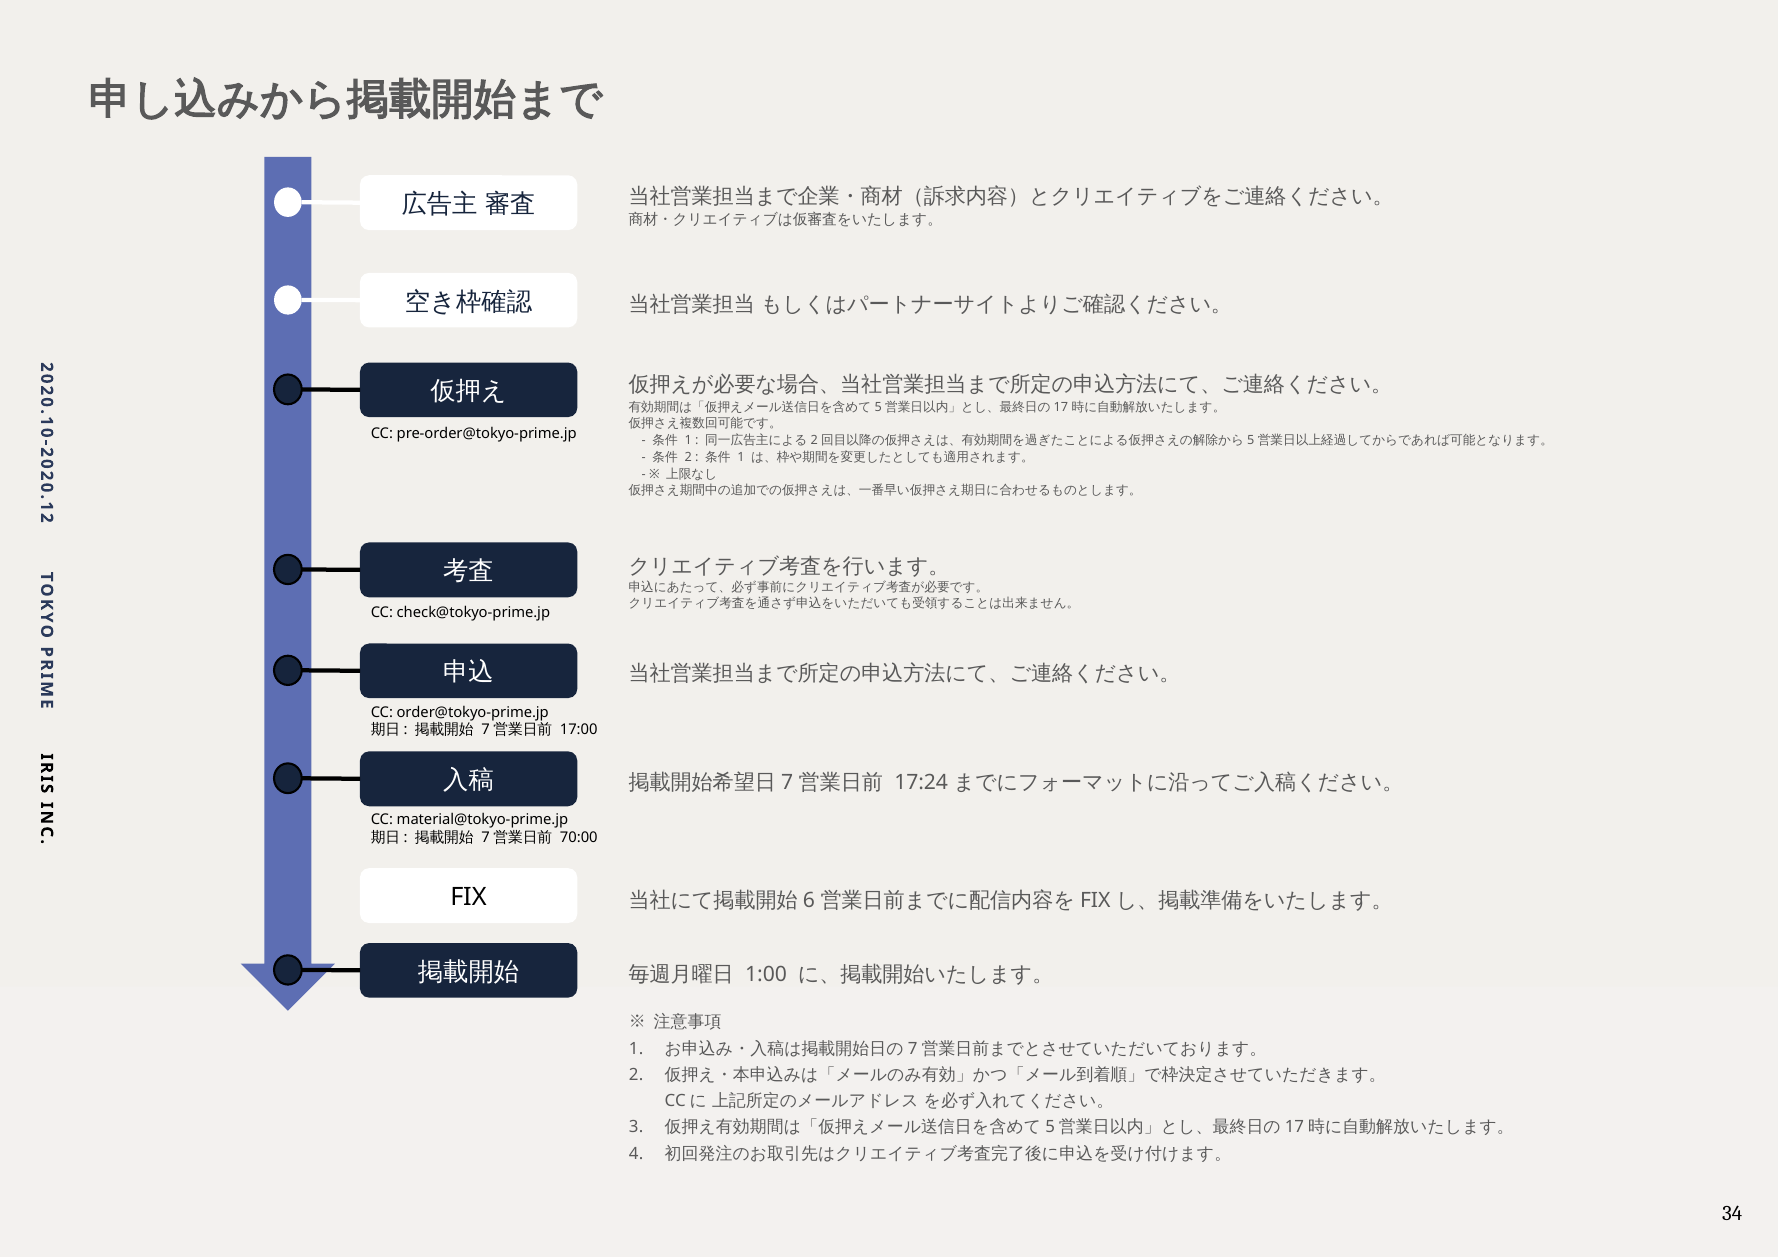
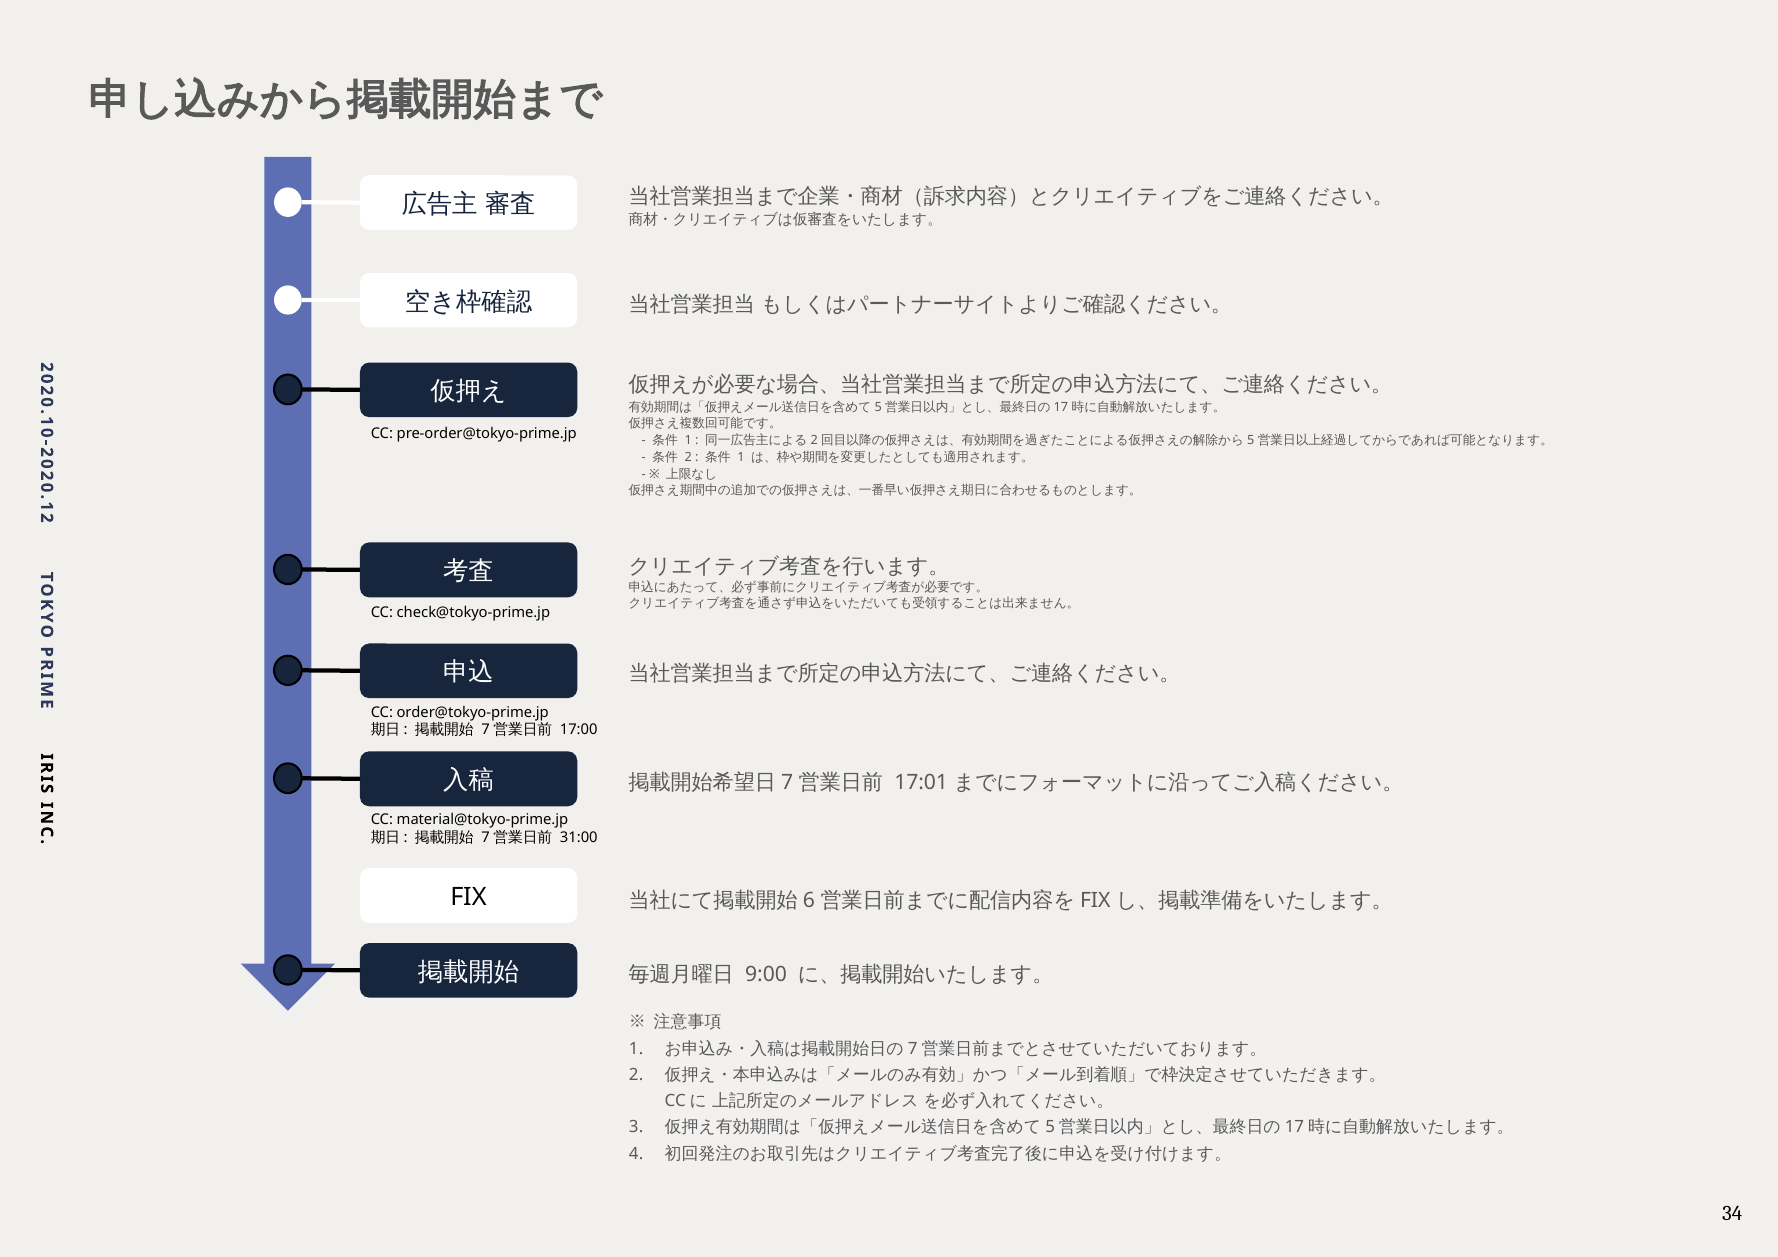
17:24: 17:24 -> 17:01 (921, 782)
70:00: 70:00 -> 31:00 (579, 838)
1:00: 1:00 -> 9:00 (766, 974)
